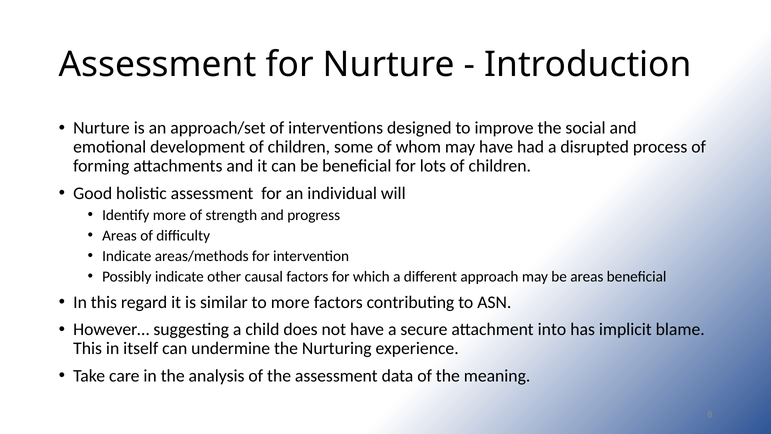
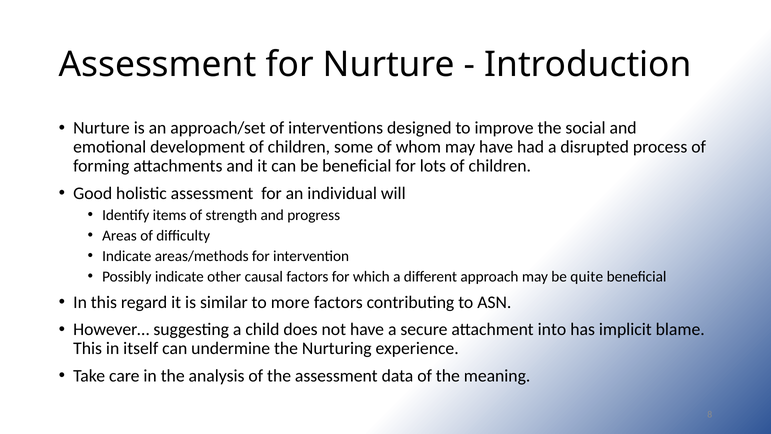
Identify more: more -> items (170, 215)
be areas: areas -> quite (587, 276)
